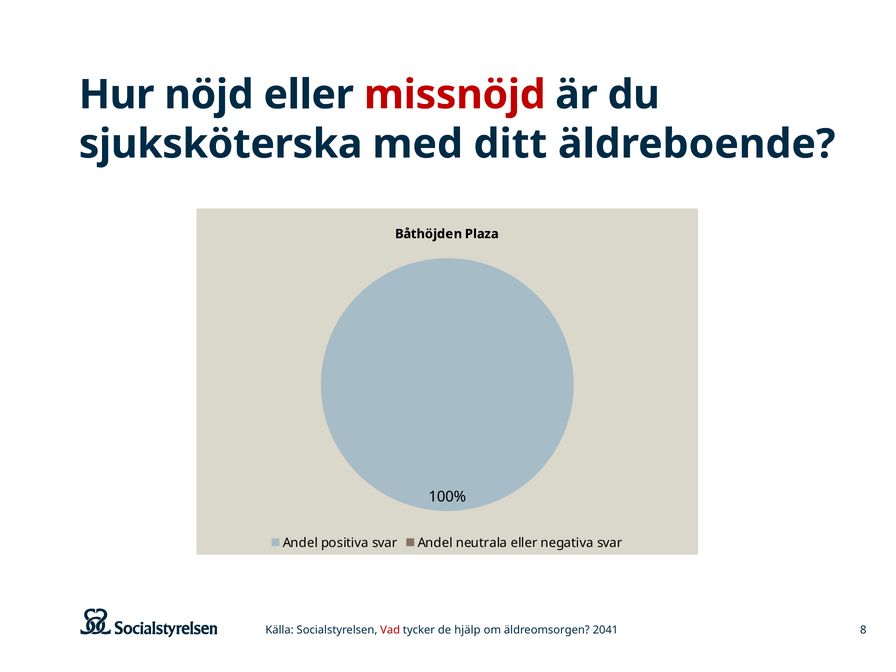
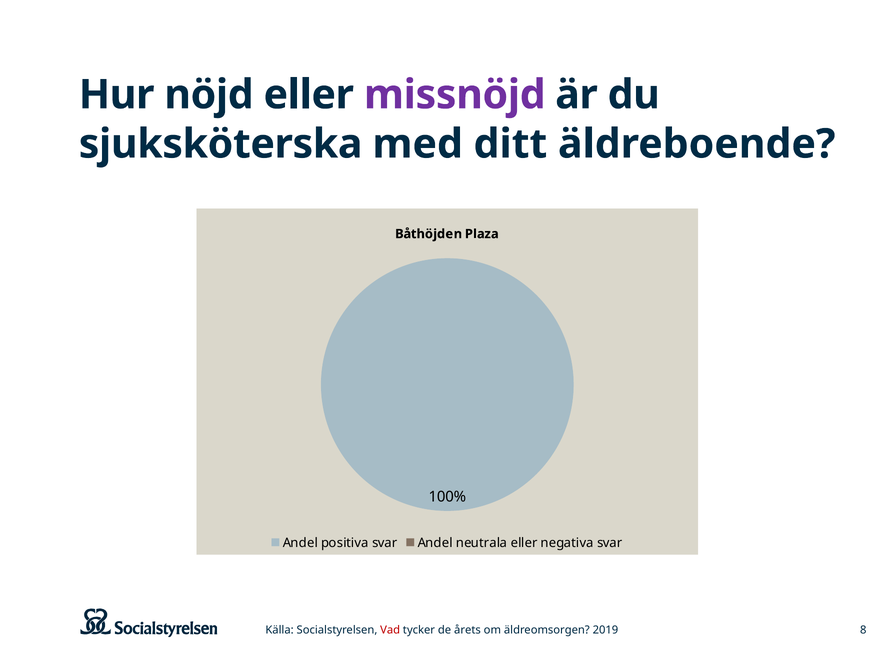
missnöjd colour: red -> purple (455, 95)
hjälp: hjälp -> årets (467, 630)
2041: 2041 -> 2019 (606, 630)
